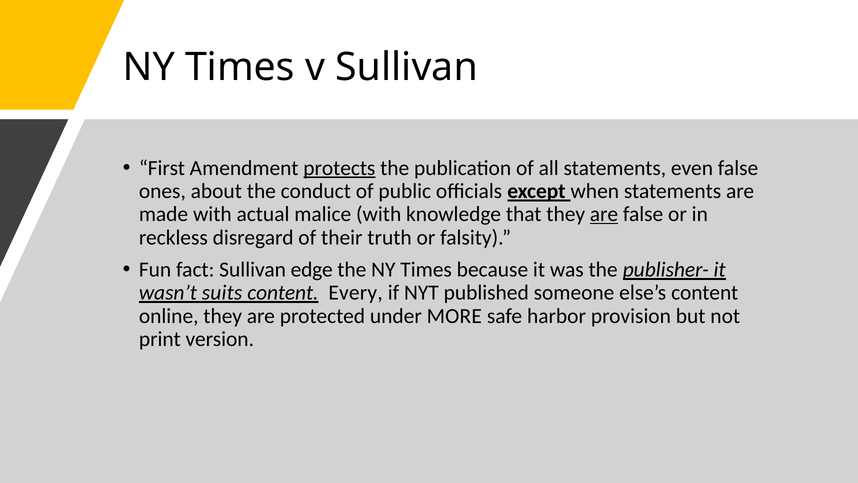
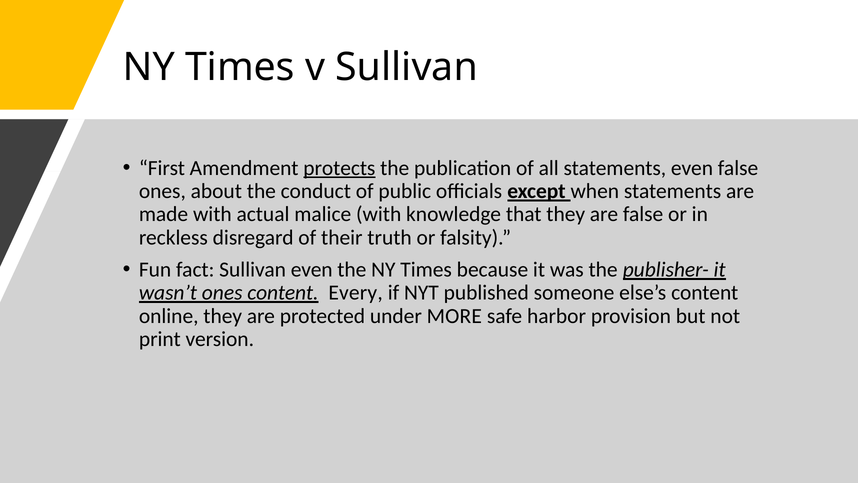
are underline: present -> none (604, 214)
Sullivan edge: edge -> even (312, 269)
wasn’t suits: suits -> ones (222, 293)
